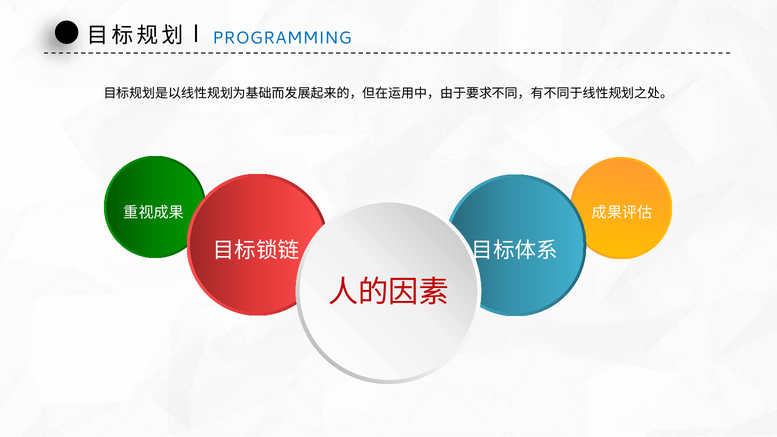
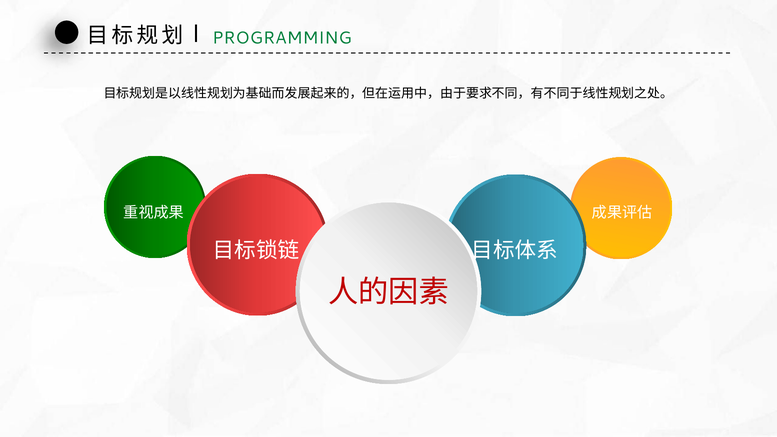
PROGRAMMING colour: blue -> green (282, 38)
